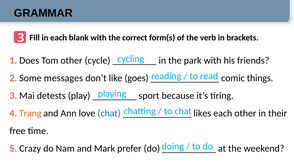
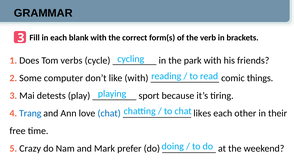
Tom other: other -> verbs (71, 61)
messages: messages -> computer (63, 78)
like goes: goes -> with (136, 78)
Trang colour: orange -> blue (30, 114)
